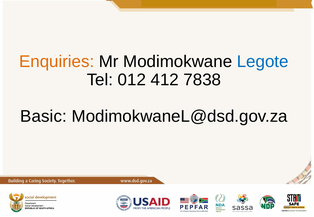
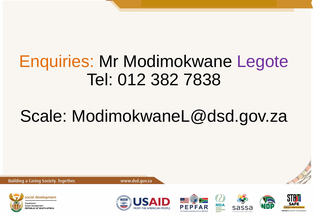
Legote colour: blue -> purple (263, 62)
412: 412 -> 382 (165, 80)
Basic: Basic -> Scale (44, 116)
